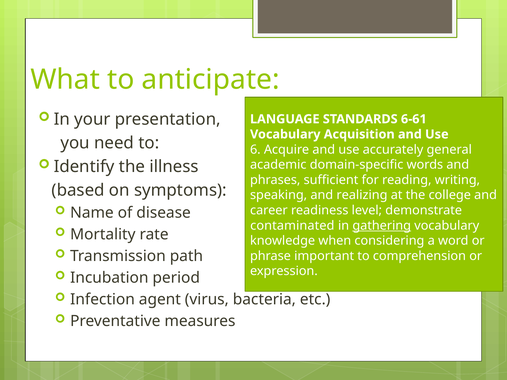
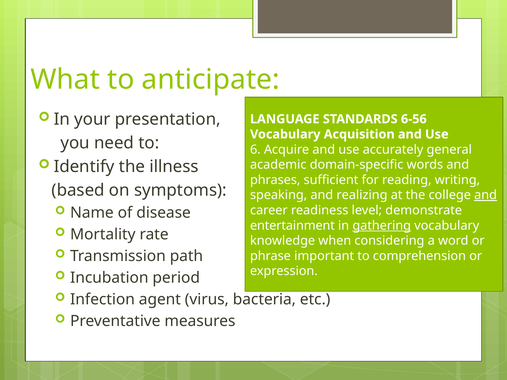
6-61: 6-61 -> 6-56 (414, 119)
and underline: none -> present (486, 195)
contaminated: contaminated -> entertainment (292, 226)
